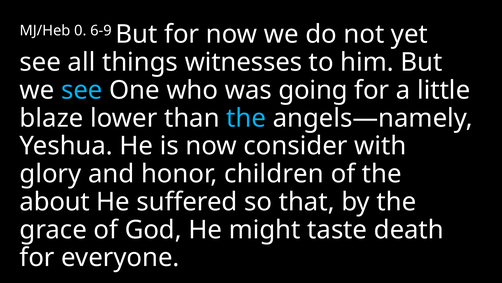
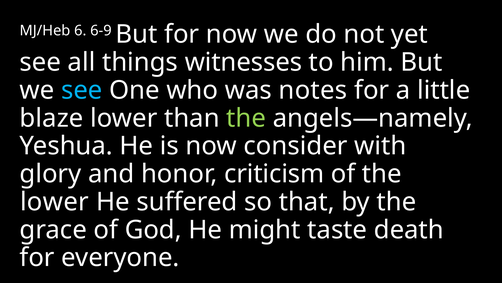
0: 0 -> 6 (80, 31)
going: going -> notes (313, 90)
the colour: light blue -> light green (246, 118)
children: children -> criticism (274, 174)
about: about -> lower (54, 201)
